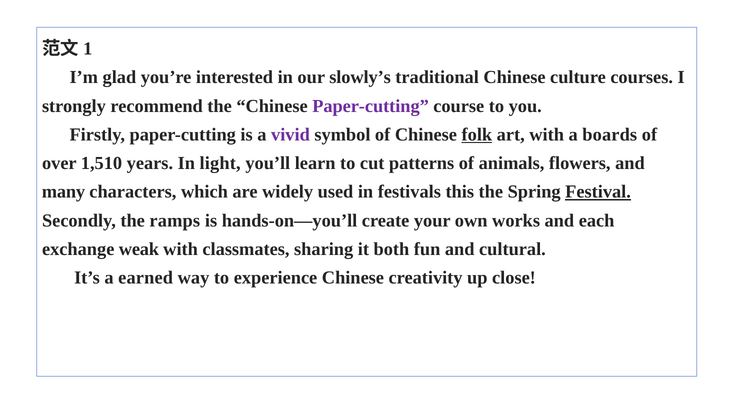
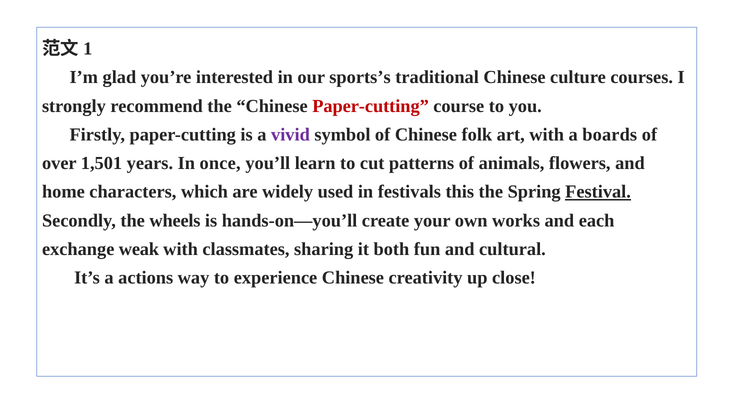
slowly’s: slowly’s -> sports’s (360, 77)
Paper-cutting colour: purple -> red (371, 106)
folk underline: present -> none (477, 135)
1,510: 1,510 -> 1,501 (102, 163)
light: light -> once (220, 163)
many: many -> home (63, 192)
ramps: ramps -> wheels (175, 220)
earned: earned -> actions (146, 278)
